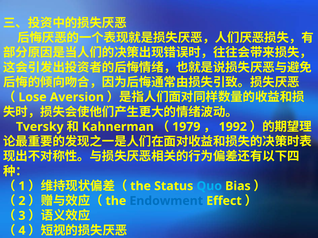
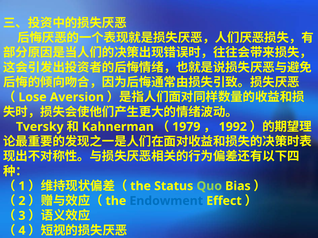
Quo colour: light blue -> light green (209, 186)
